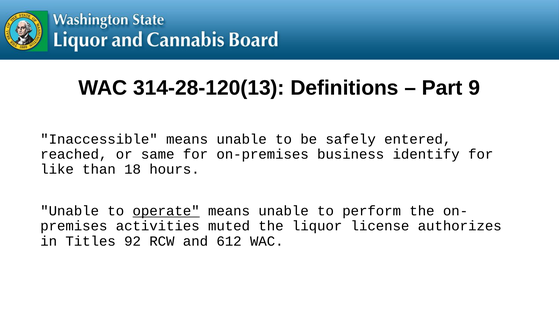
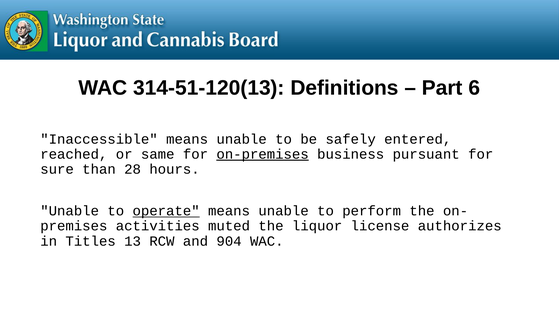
314-28-120(13: 314-28-120(13 -> 314-51-120(13 (209, 88)
9: 9 -> 6 (474, 88)
on-premises underline: none -> present (263, 154)
identify: identify -> pursuant (426, 154)
like: like -> sure (57, 169)
18: 18 -> 28 (133, 169)
92: 92 -> 13 (133, 241)
612: 612 -> 904 (229, 241)
